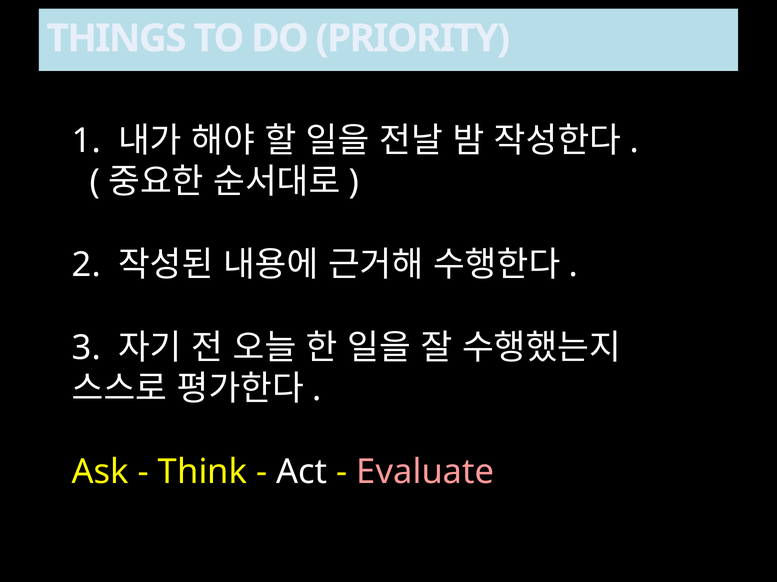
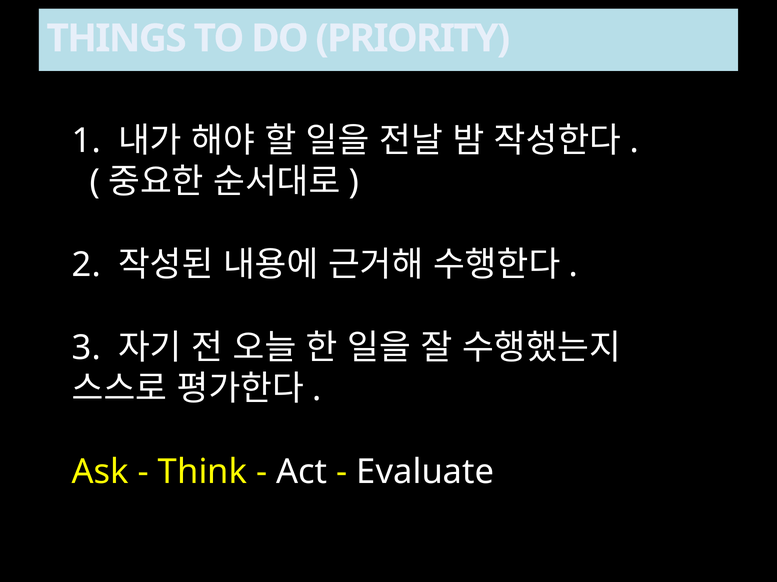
Evaluate colour: pink -> white (425, 472)
